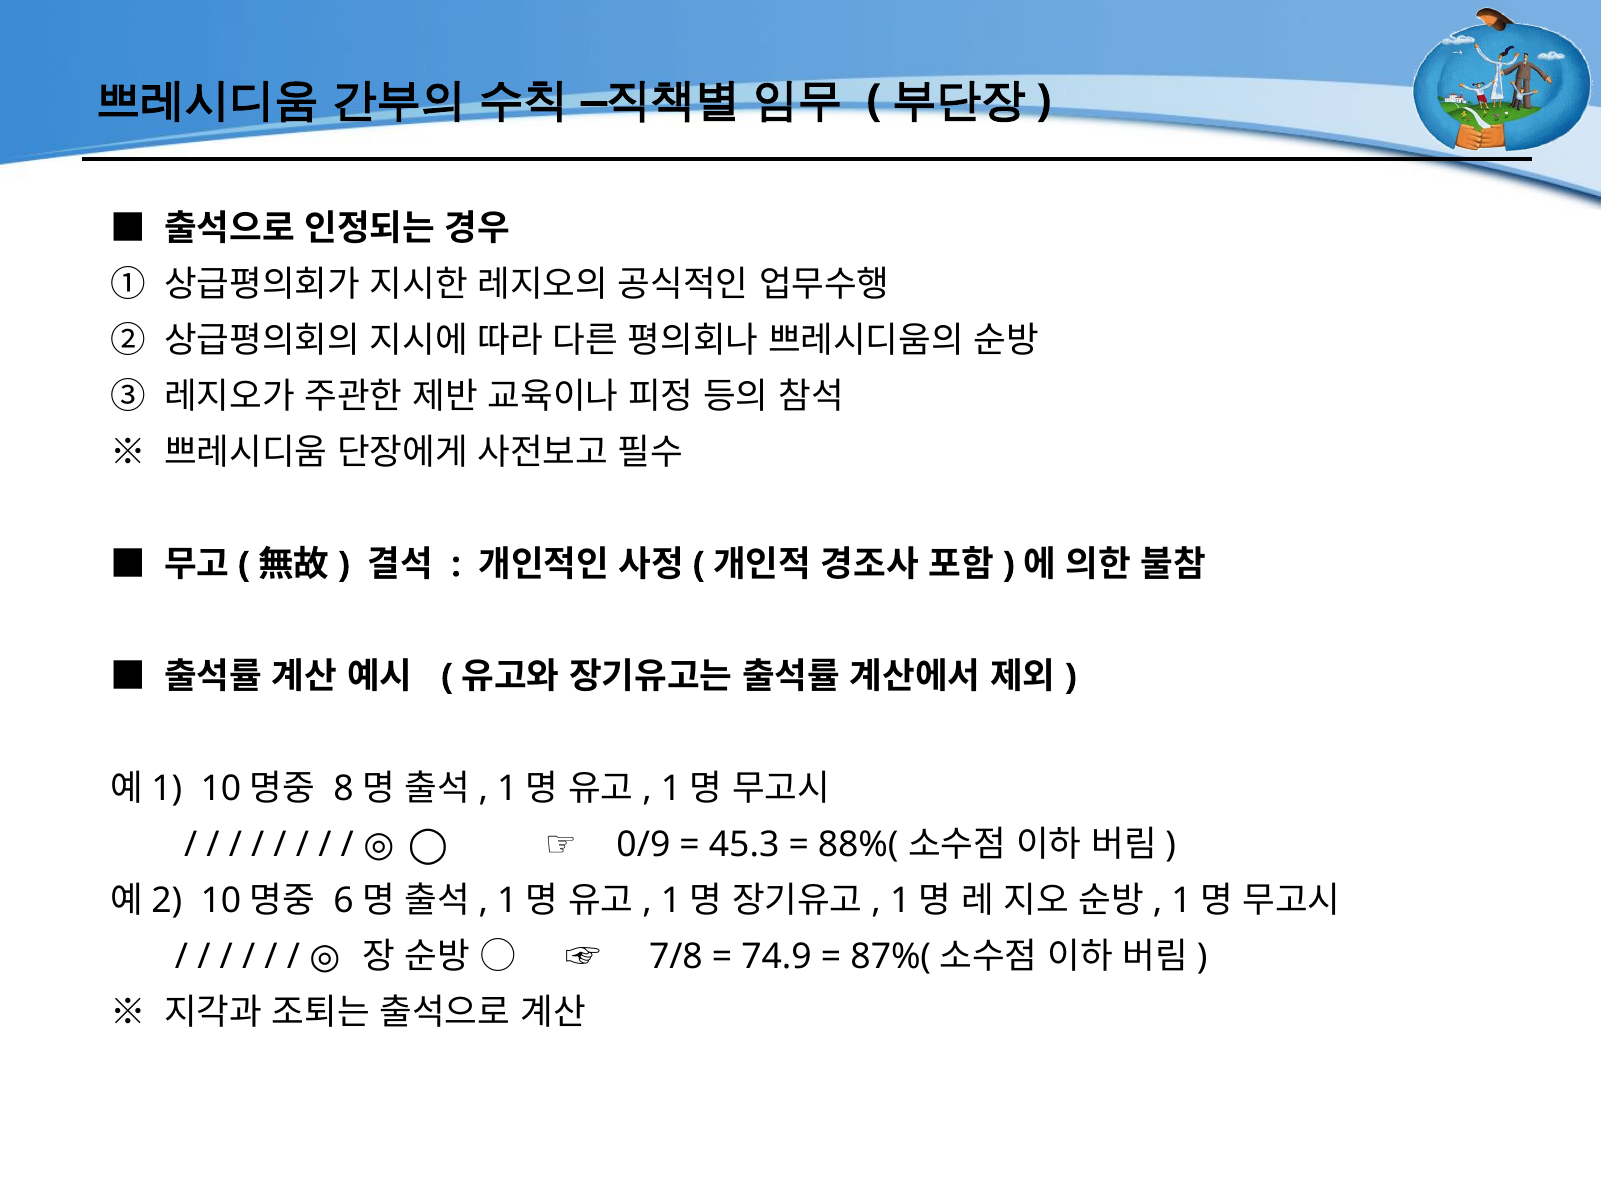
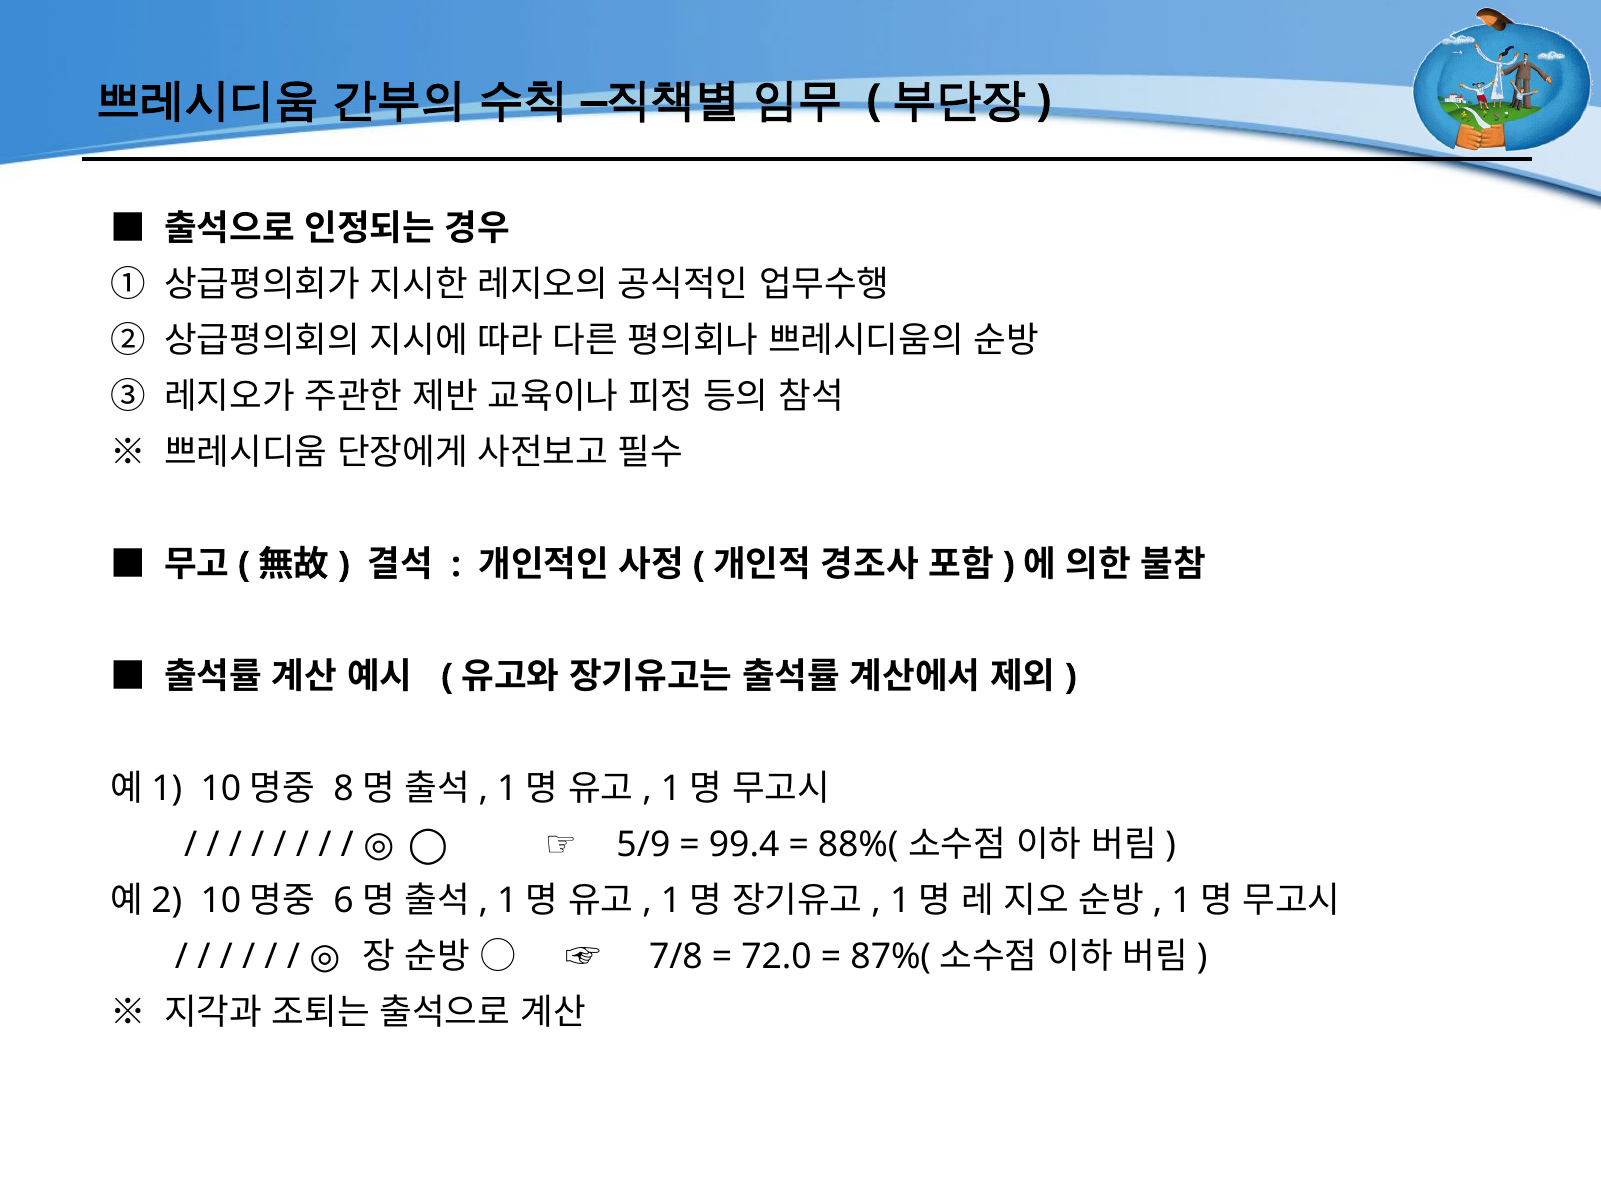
0/9: 0/9 -> 5/9 (643, 845)
45.3: 45.3 -> 99.4 (744, 845)
74.9: 74.9 -> 72.0 (777, 957)
